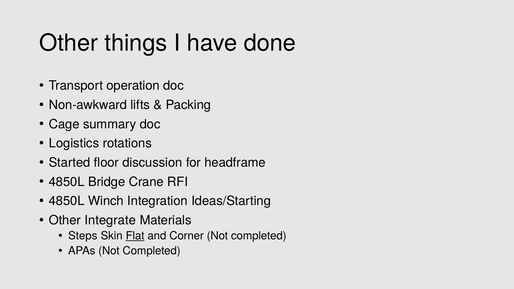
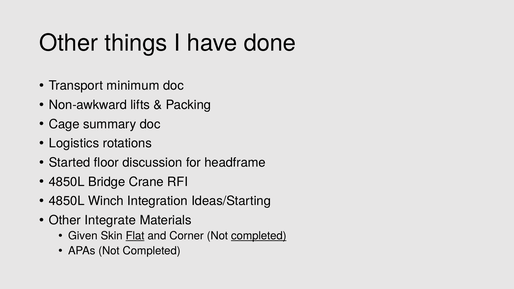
operation: operation -> minimum (133, 86)
Steps: Steps -> Given (83, 236)
completed underline: none -> present (259, 236)
